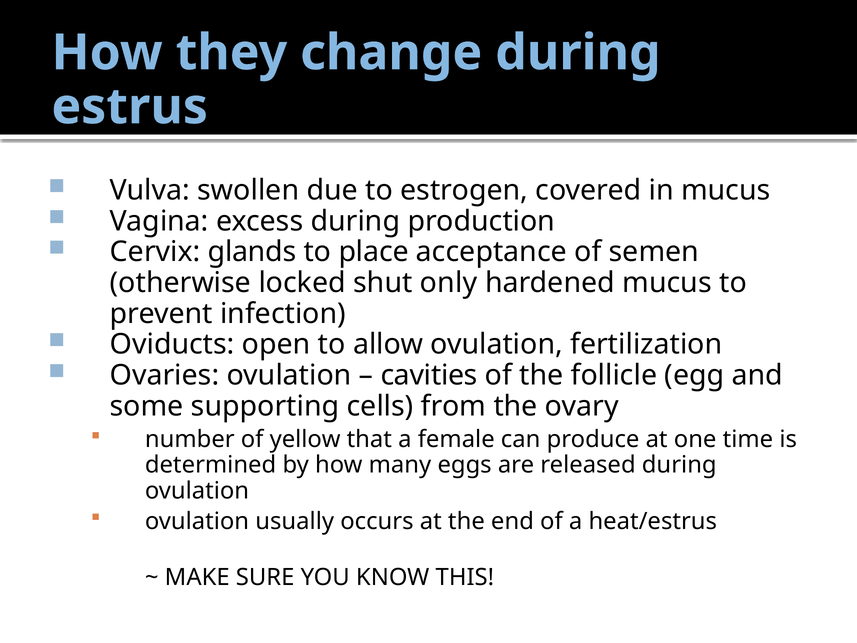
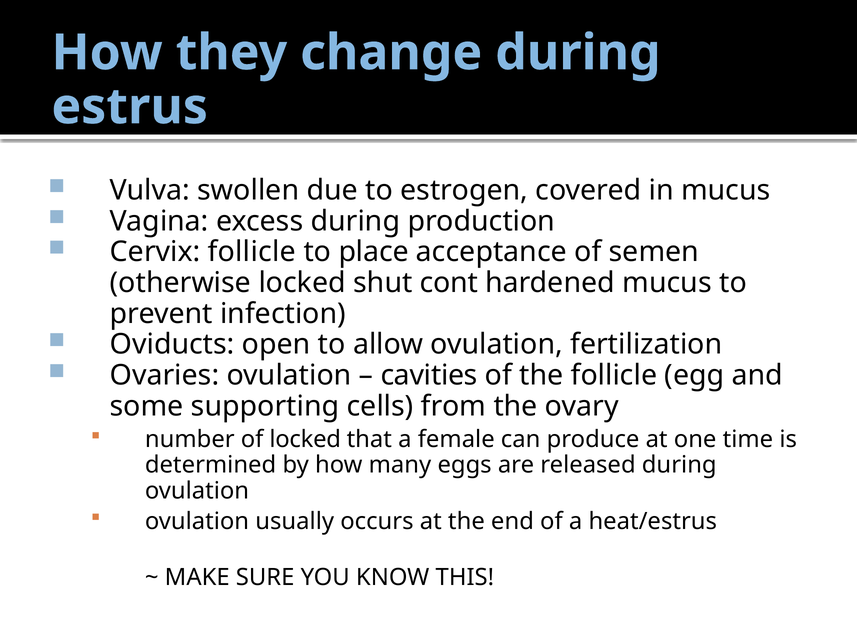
Cervix glands: glands -> follicle (252, 252)
only: only -> cont (449, 283)
of yellow: yellow -> locked (305, 439)
